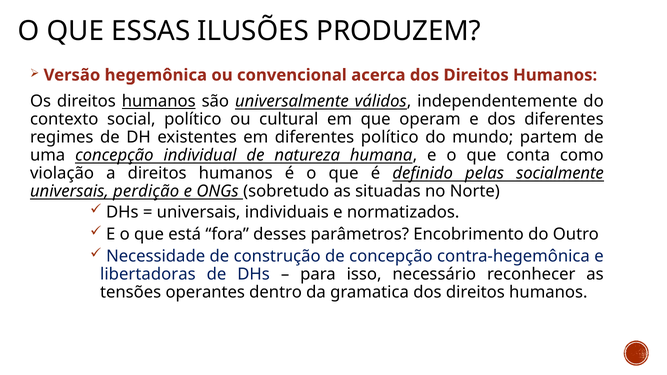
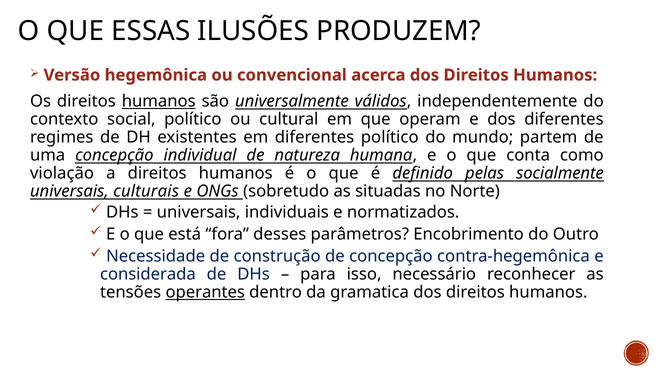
perdição: perdição -> culturais (146, 191)
libertadoras: libertadoras -> considerada (148, 275)
operantes underline: none -> present (205, 293)
